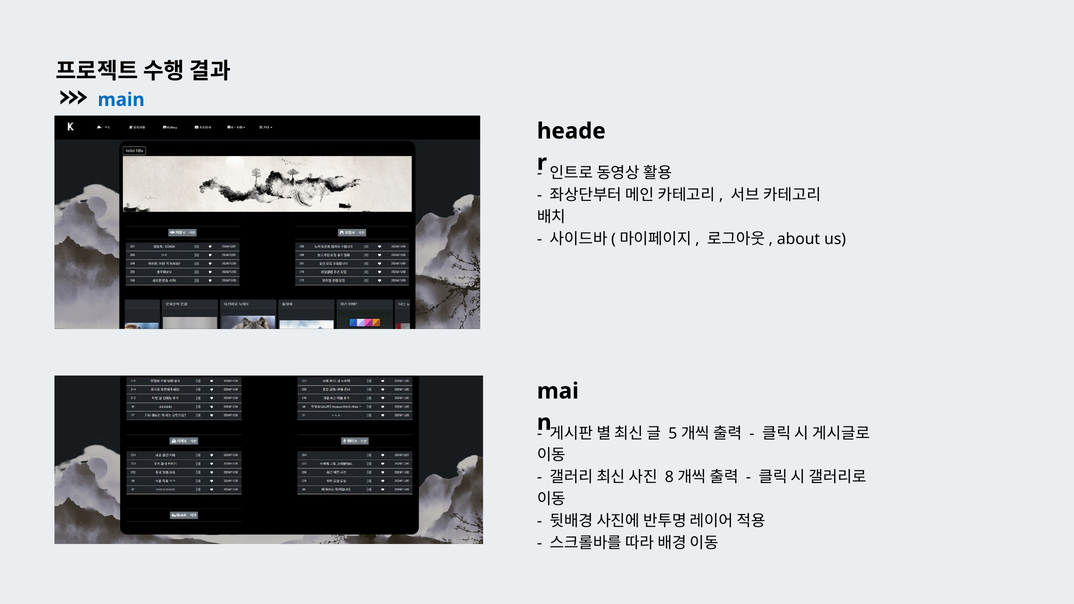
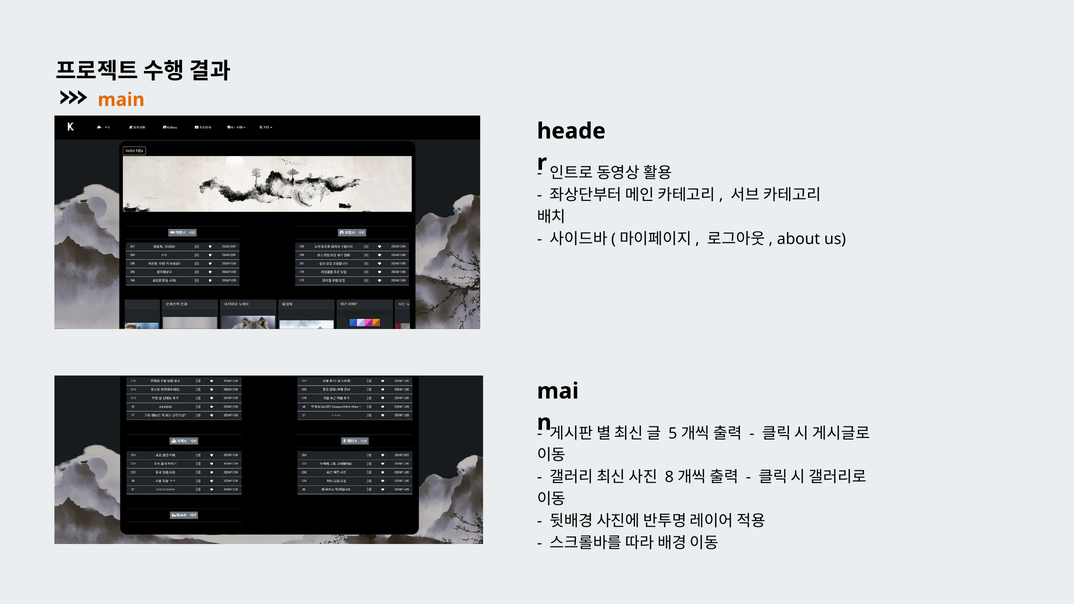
main colour: blue -> orange (121, 100)
